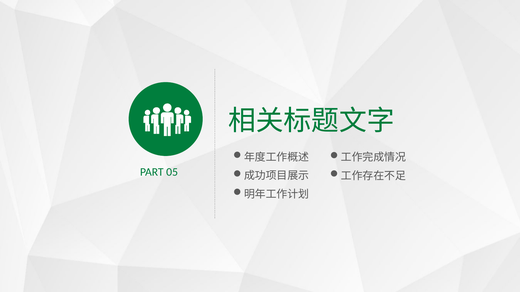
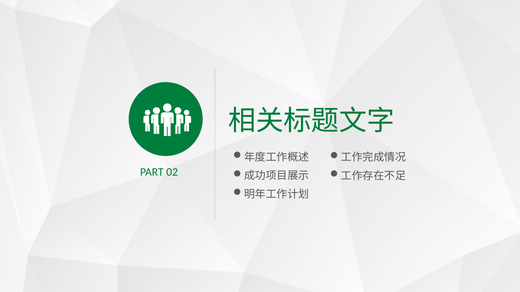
05: 05 -> 02 (172, 172)
